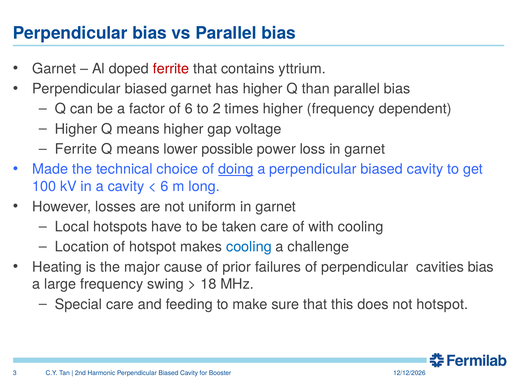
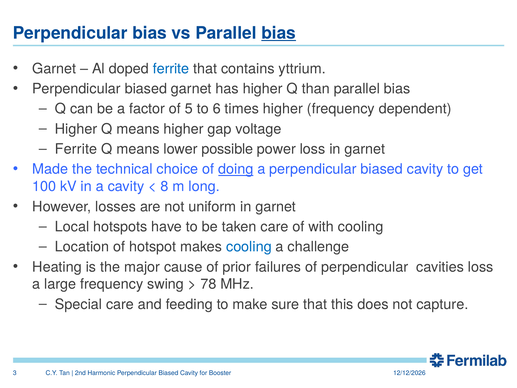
bias underline: none -> present (279, 33)
ferrite colour: red -> blue (171, 69)
of 6: 6 -> 5 (189, 109)
2: 2 -> 6 (217, 109)
6: 6 -> 8 (165, 186)
cavities bias: bias -> loss (481, 267)
18: 18 -> 78 (208, 284)
not hotspot: hotspot -> capture (442, 304)
